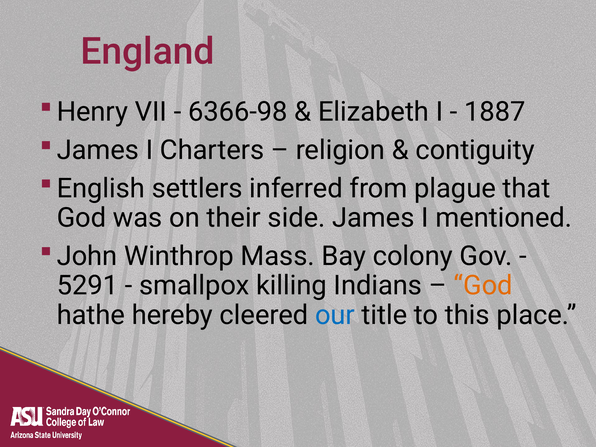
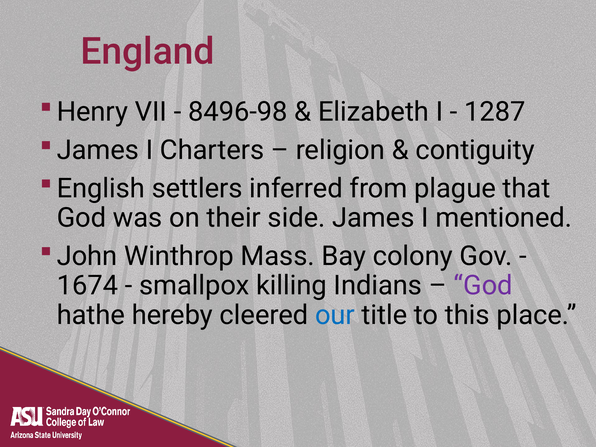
6366-98: 6366-98 -> 8496-98 (238, 112)
1887: 1887 -> 1287 (495, 112)
5291: 5291 -> 1674 (87, 286)
God colour: orange -> purple (483, 286)
